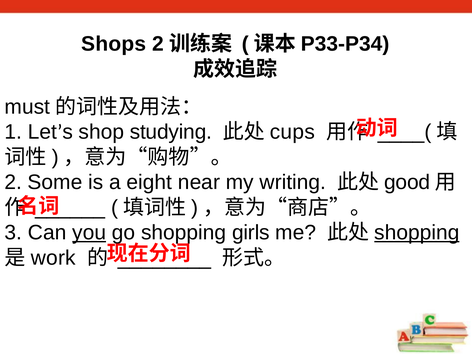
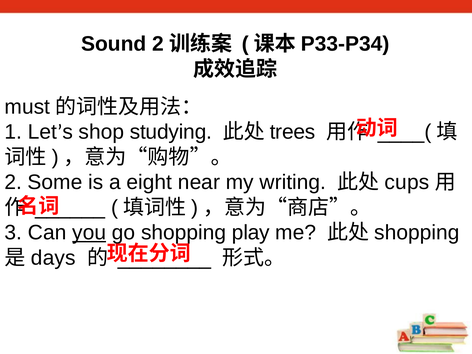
Shops: Shops -> Sound (114, 44)
cups: cups -> trees (293, 132)
good: good -> cups (407, 182)
girls: girls -> play (251, 233)
shopping underline: present -> none (417, 233)
work: work -> days (53, 258)
